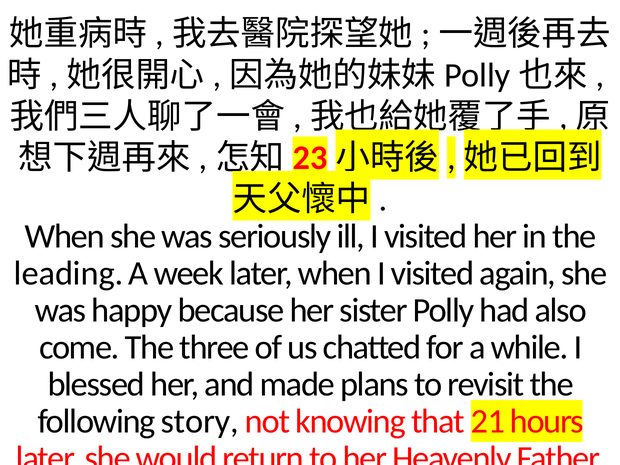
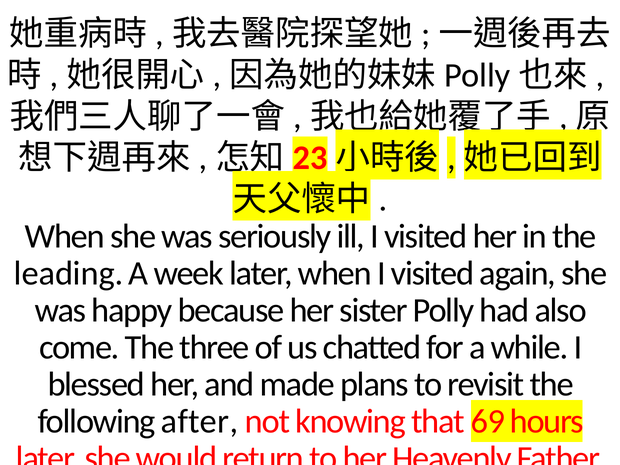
story: story -> after (199, 422)
21: 21 -> 69 (488, 422)
